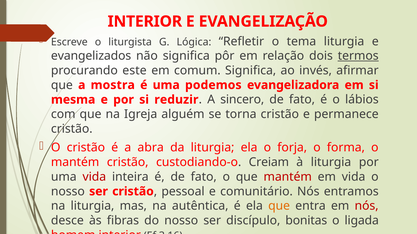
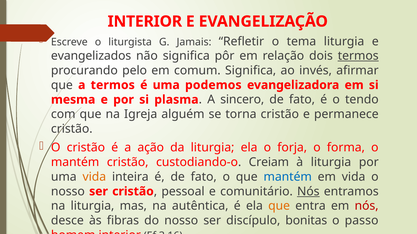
Lógica: Lógica -> Jamais (194, 42)
este: este -> pelo (135, 71)
a mostra: mostra -> termos (113, 85)
reduzir: reduzir -> plasma (176, 100)
lábios: lábios -> tendo (362, 100)
abra: abra -> ação (151, 148)
vida colour: red -> orange (94, 177)
mantém colour: red -> blue (288, 177)
Nós underline: none -> present (308, 192)
ligada: ligada -> passo (362, 221)
